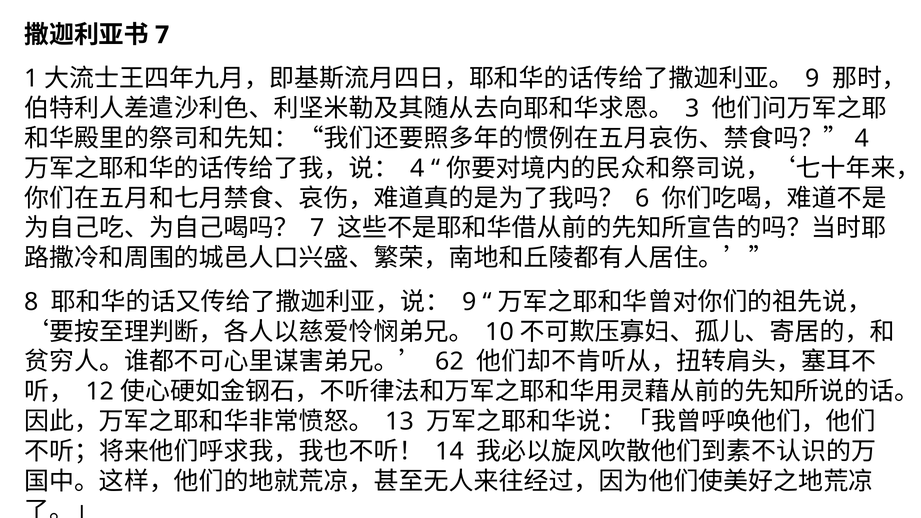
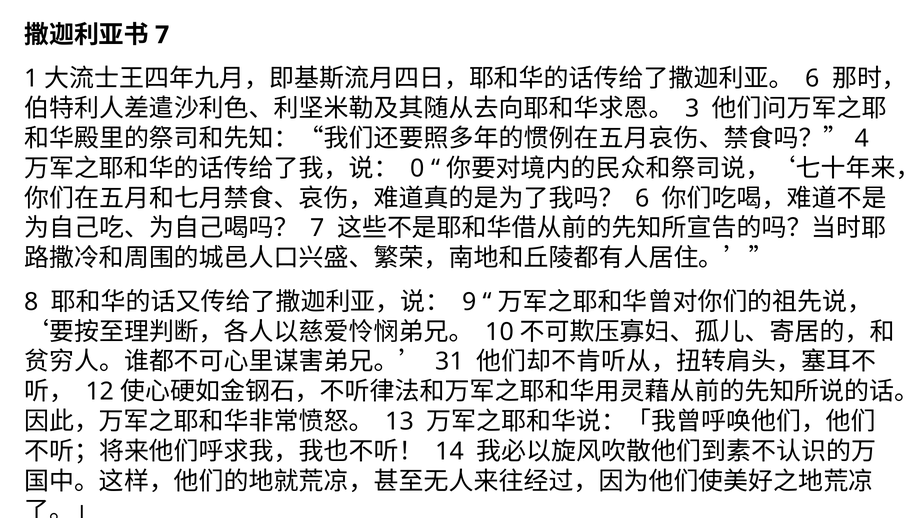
9: 9 -> 6 (812, 79)
4: 4 -> 0 (417, 168)
62: 62 -> 31 (450, 362)
